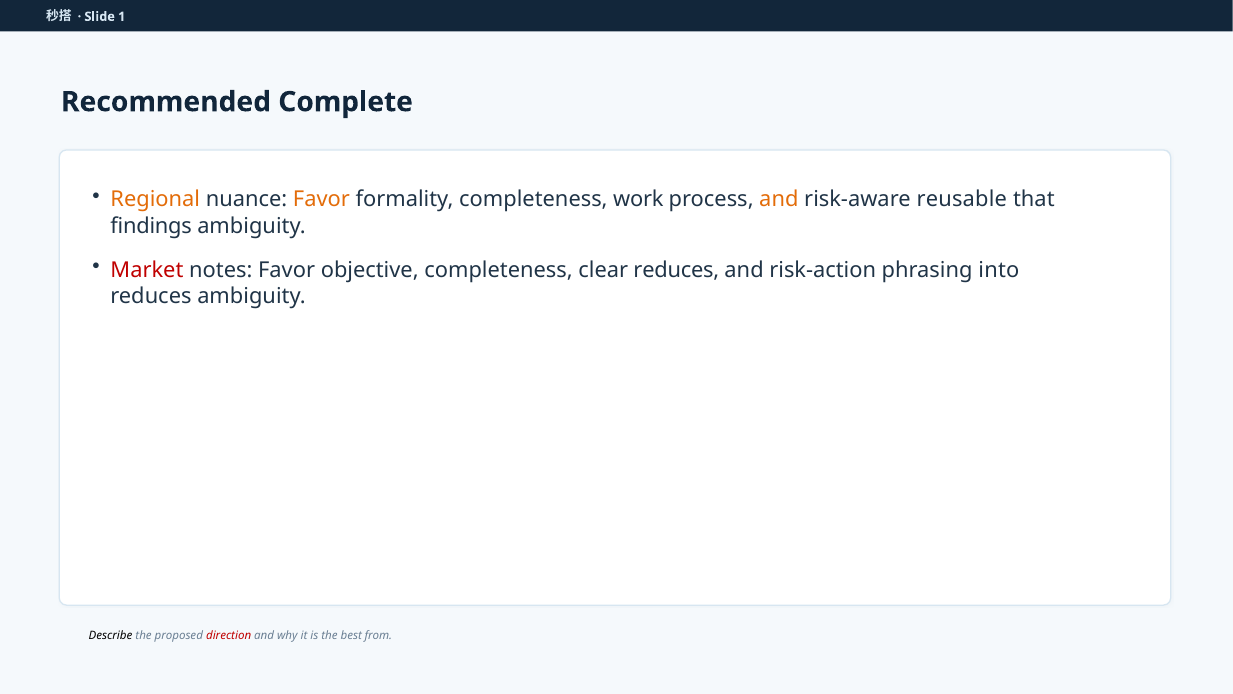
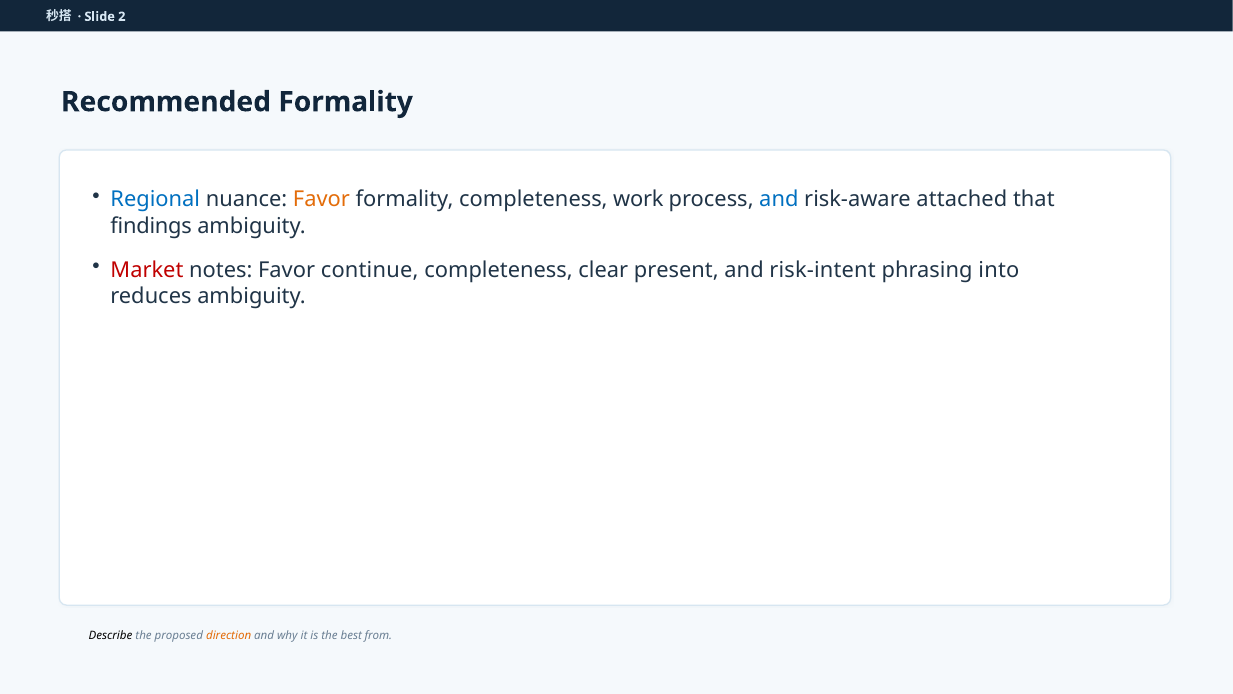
1: 1 -> 2 (122, 17)
Recommended Complete: Complete -> Formality (346, 102)
Regional colour: orange -> blue (155, 200)
and colour: orange -> blue (779, 200)
reusable: reusable -> attached (962, 200)
objective: objective -> continue (370, 270)
clear reduces: reduces -> present (676, 270)
risk-action: risk-action -> risk-intent (823, 270)
direction colour: red -> orange (229, 635)
